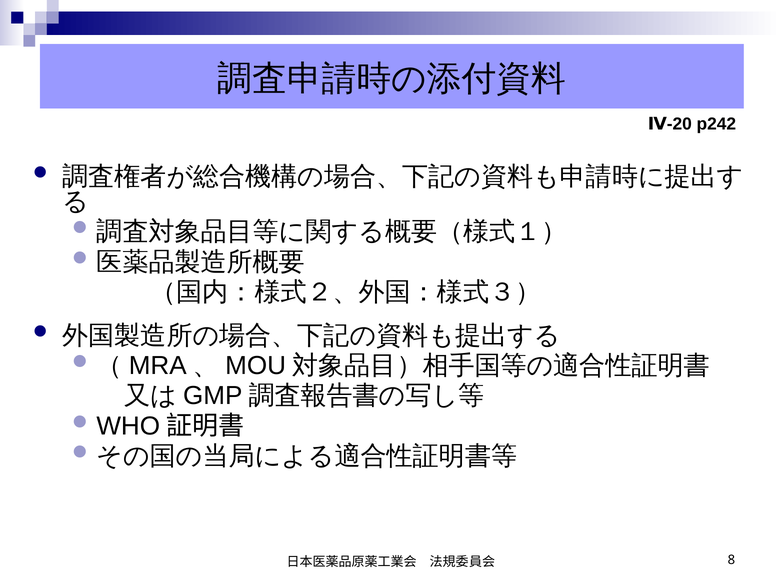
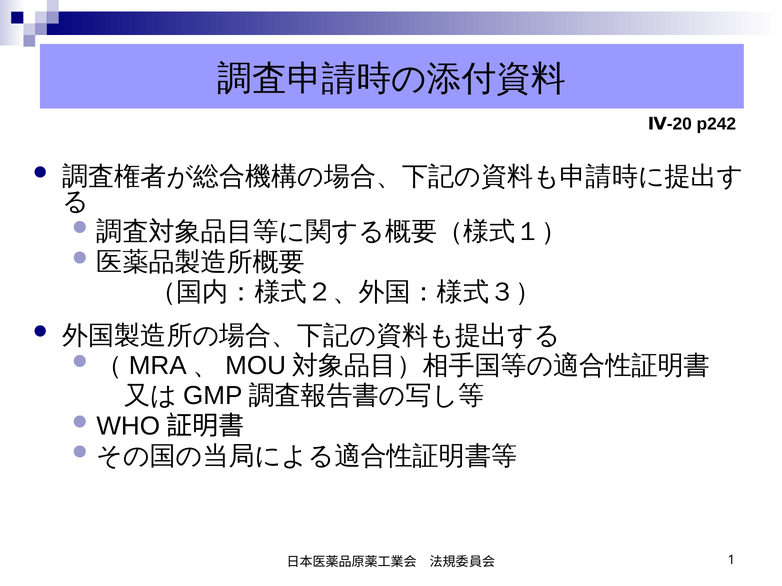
8: 8 -> 1 (731, 561)
